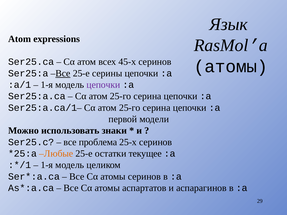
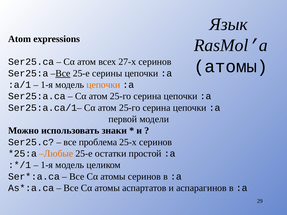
45-х: 45-х -> 27-х (127, 62)
цепочки colour: purple -> orange (103, 85)
текущее: текущее -> простой (145, 154)
